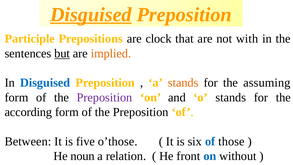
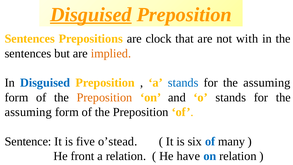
Participle: Participle -> Sentences (30, 39)
but underline: present -> none (62, 53)
stands colour: orange -> blue (183, 83)
Preposition colour: purple -> orange (105, 97)
according: according -> assuming (28, 112)
Between: Between -> Sentence (28, 141)
o’those: o’those -> o’stead (118, 141)
those: those -> many (232, 141)
noun: noun -> front (82, 156)
front: front -> have (188, 156)
on without: without -> relation (238, 156)
